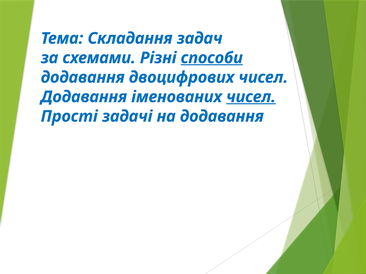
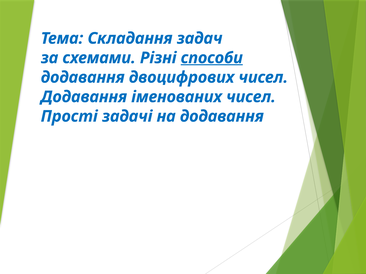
чисел underline: present -> none (251, 97)
